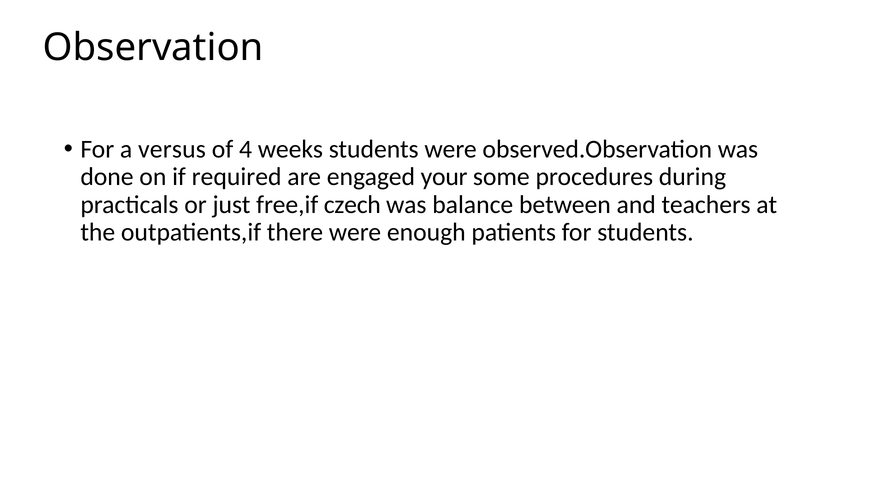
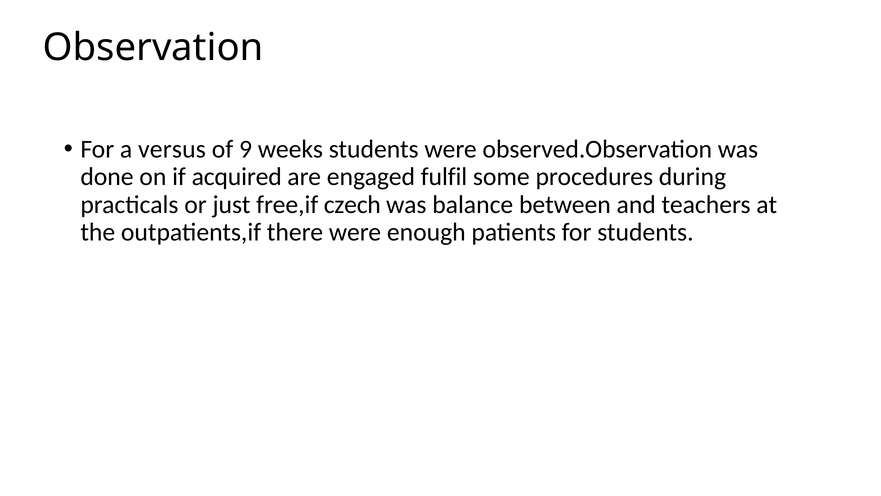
4: 4 -> 9 (246, 149)
required: required -> acquired (237, 177)
your: your -> fulfil (444, 177)
